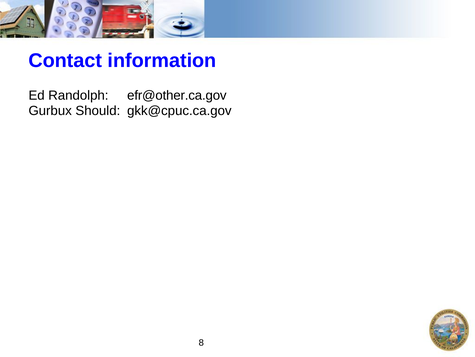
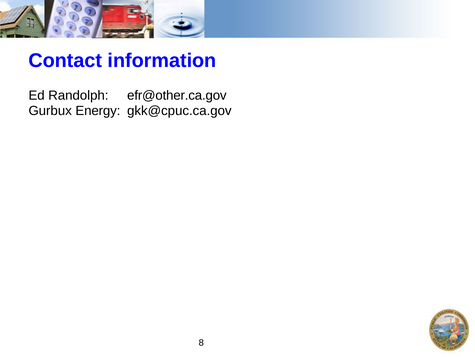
Should: Should -> Energy (98, 111)
